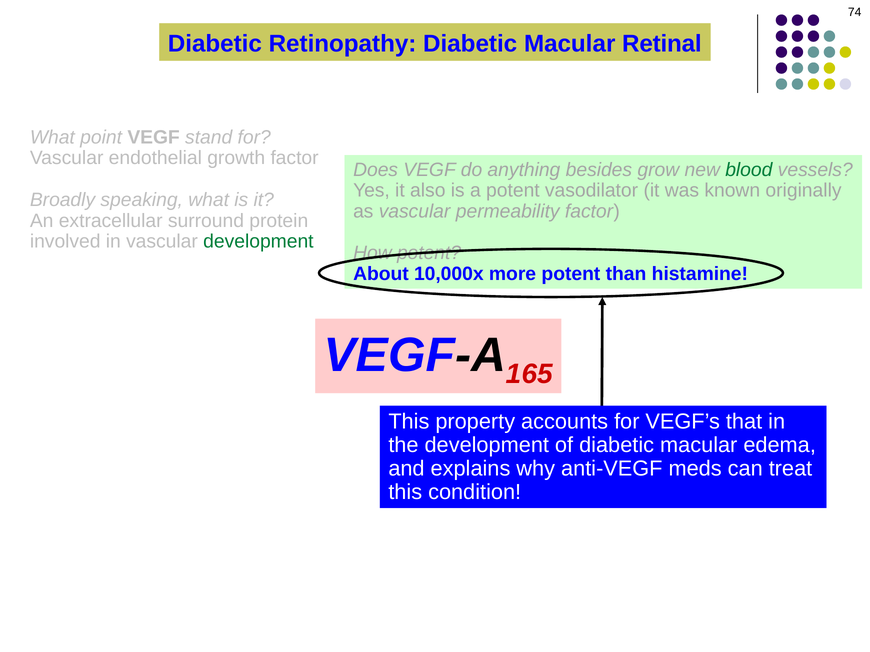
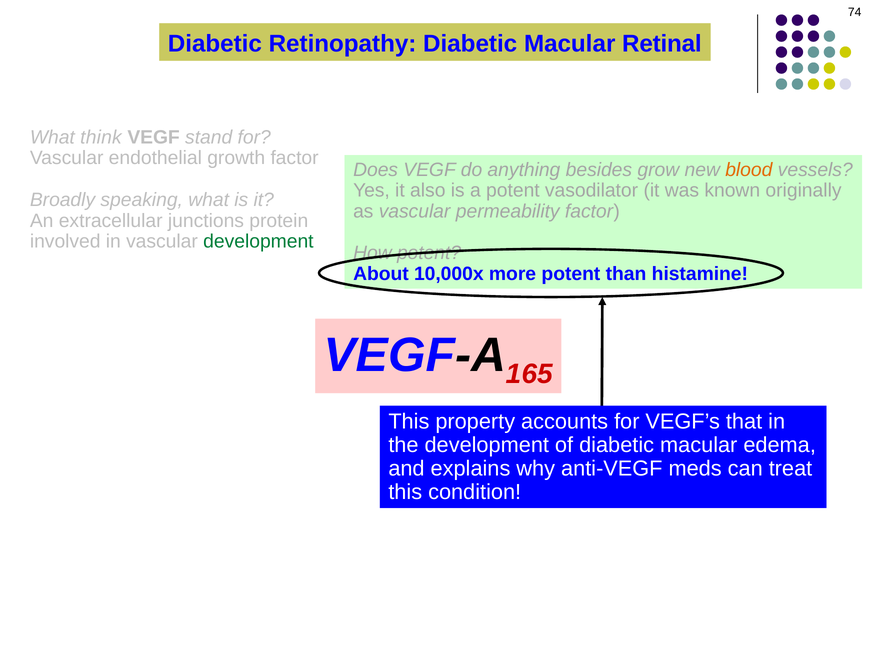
point: point -> think (101, 137)
blood colour: green -> orange (749, 170)
surround: surround -> junctions (206, 221)
